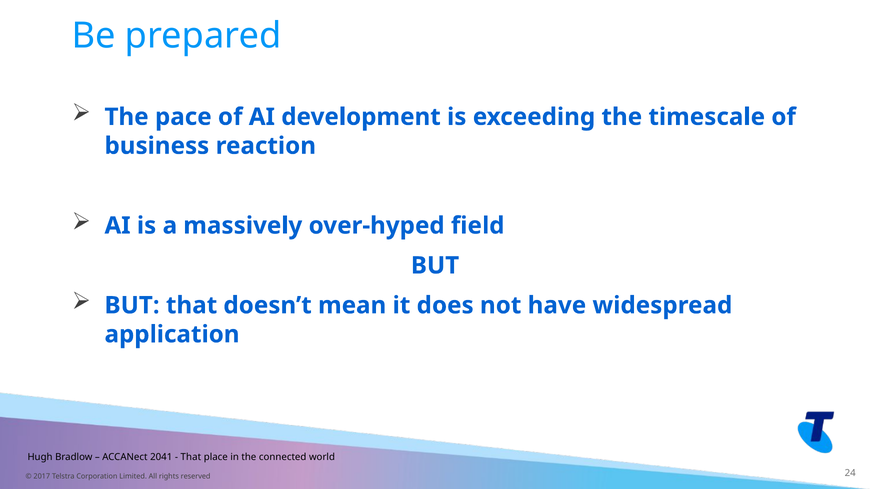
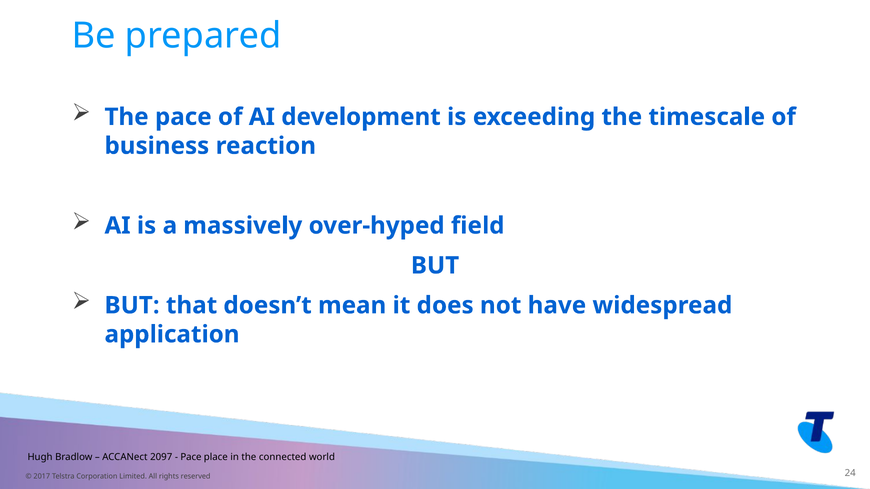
2041: 2041 -> 2097 (161, 458)
That: That -> Pace (191, 458)
